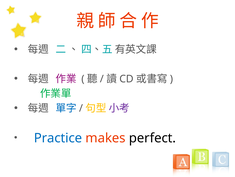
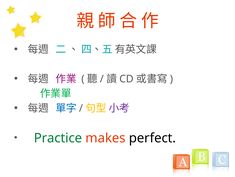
Practice colour: blue -> green (58, 138)
